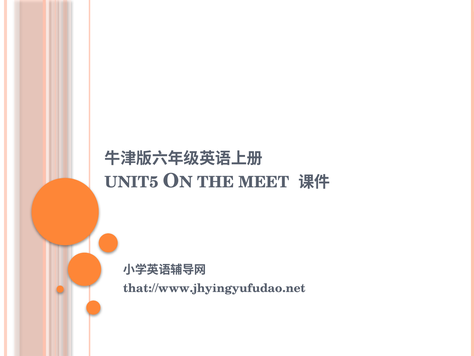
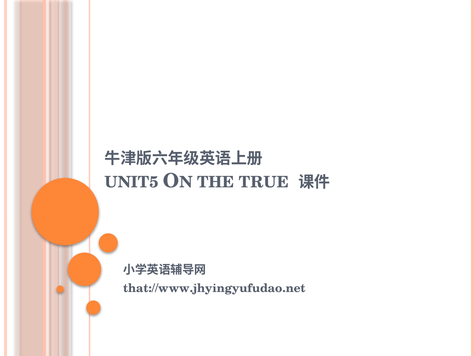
MEET: MEET -> TRUE (264, 182)
